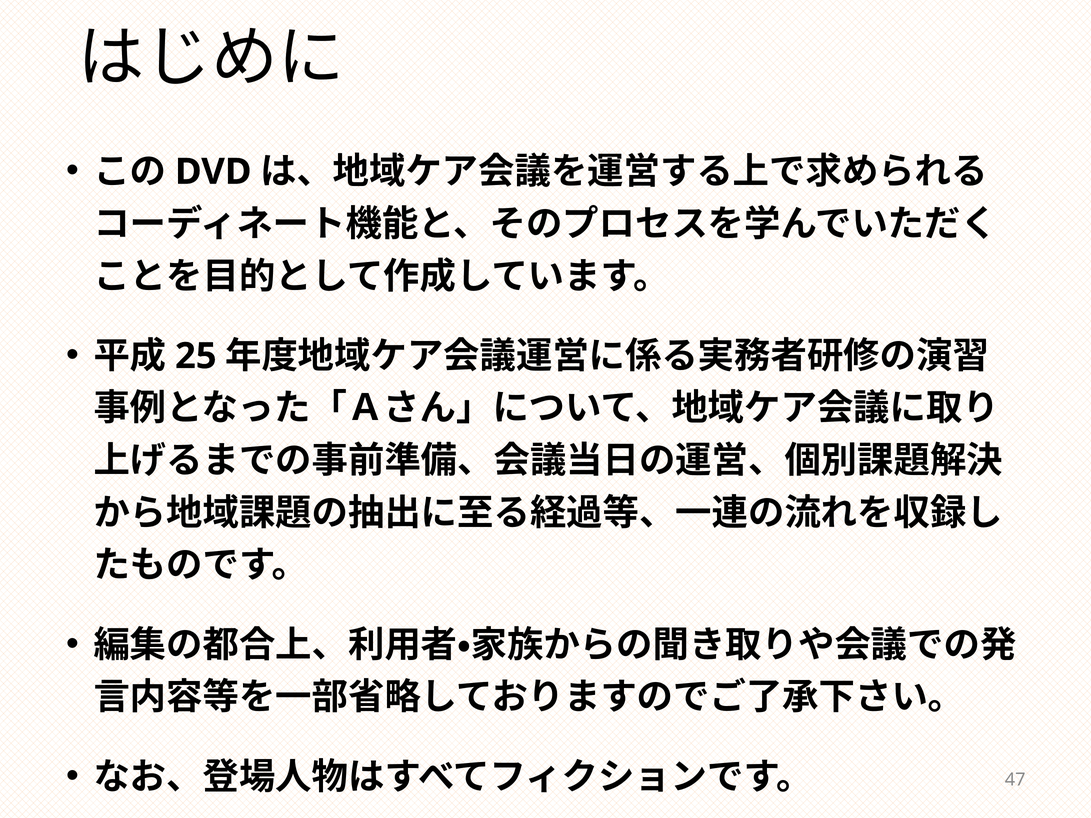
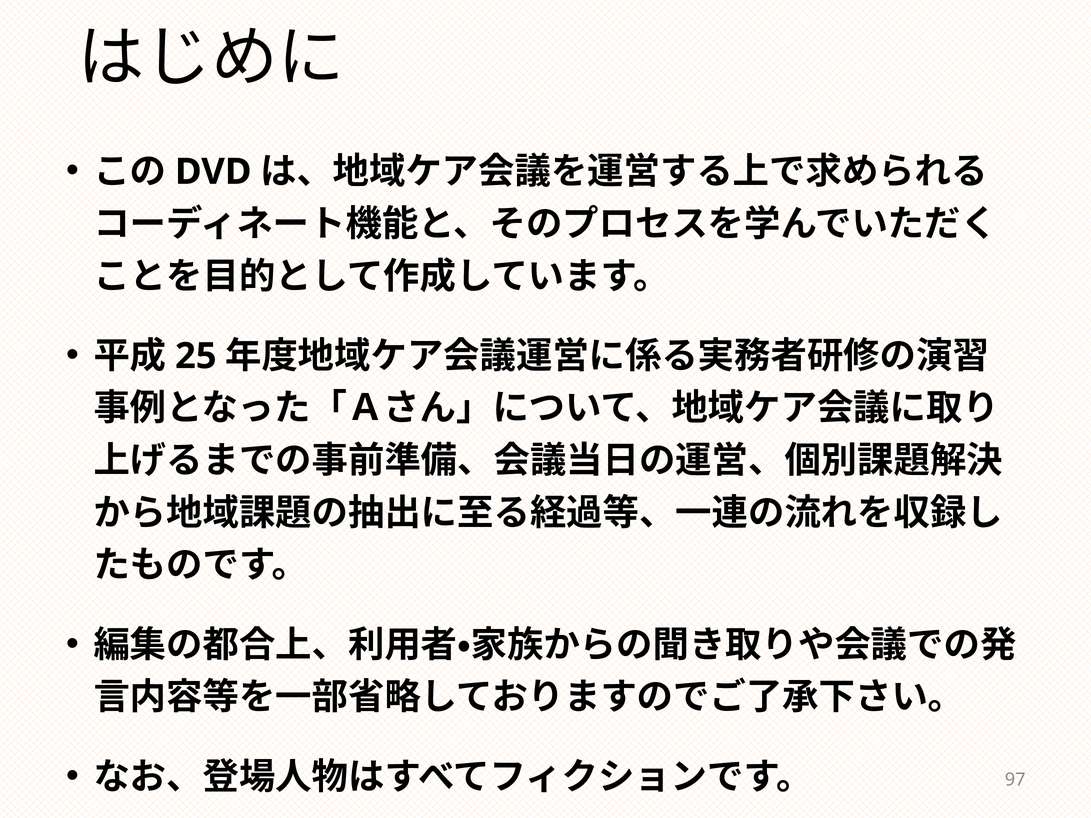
47: 47 -> 97 (1015, 780)
